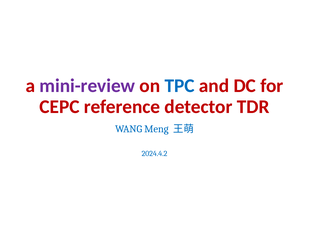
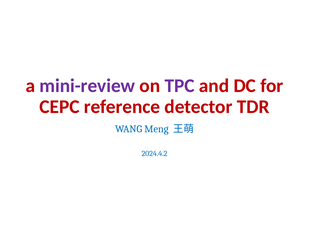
TPC colour: blue -> purple (180, 86)
